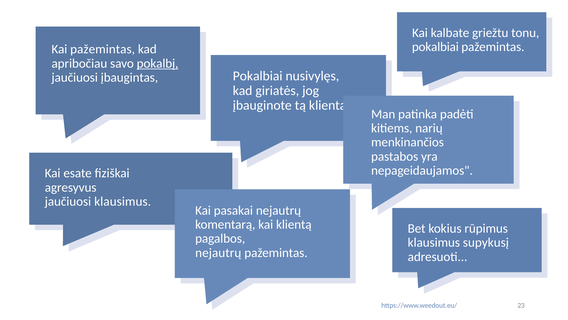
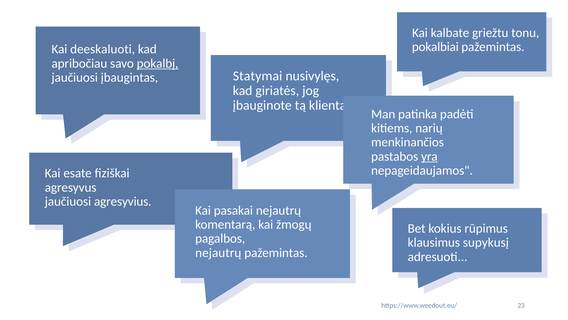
Kai pažemintas: pažemintas -> deeskaluoti (103, 49)
Pokalbiai: Pokalbiai -> Statymai (258, 76)
yra underline: none -> present (429, 156)
jaučiuosi klausimus: klausimus -> agresyvius (123, 201)
kai klientą: klientą -> žmogų (294, 224)
